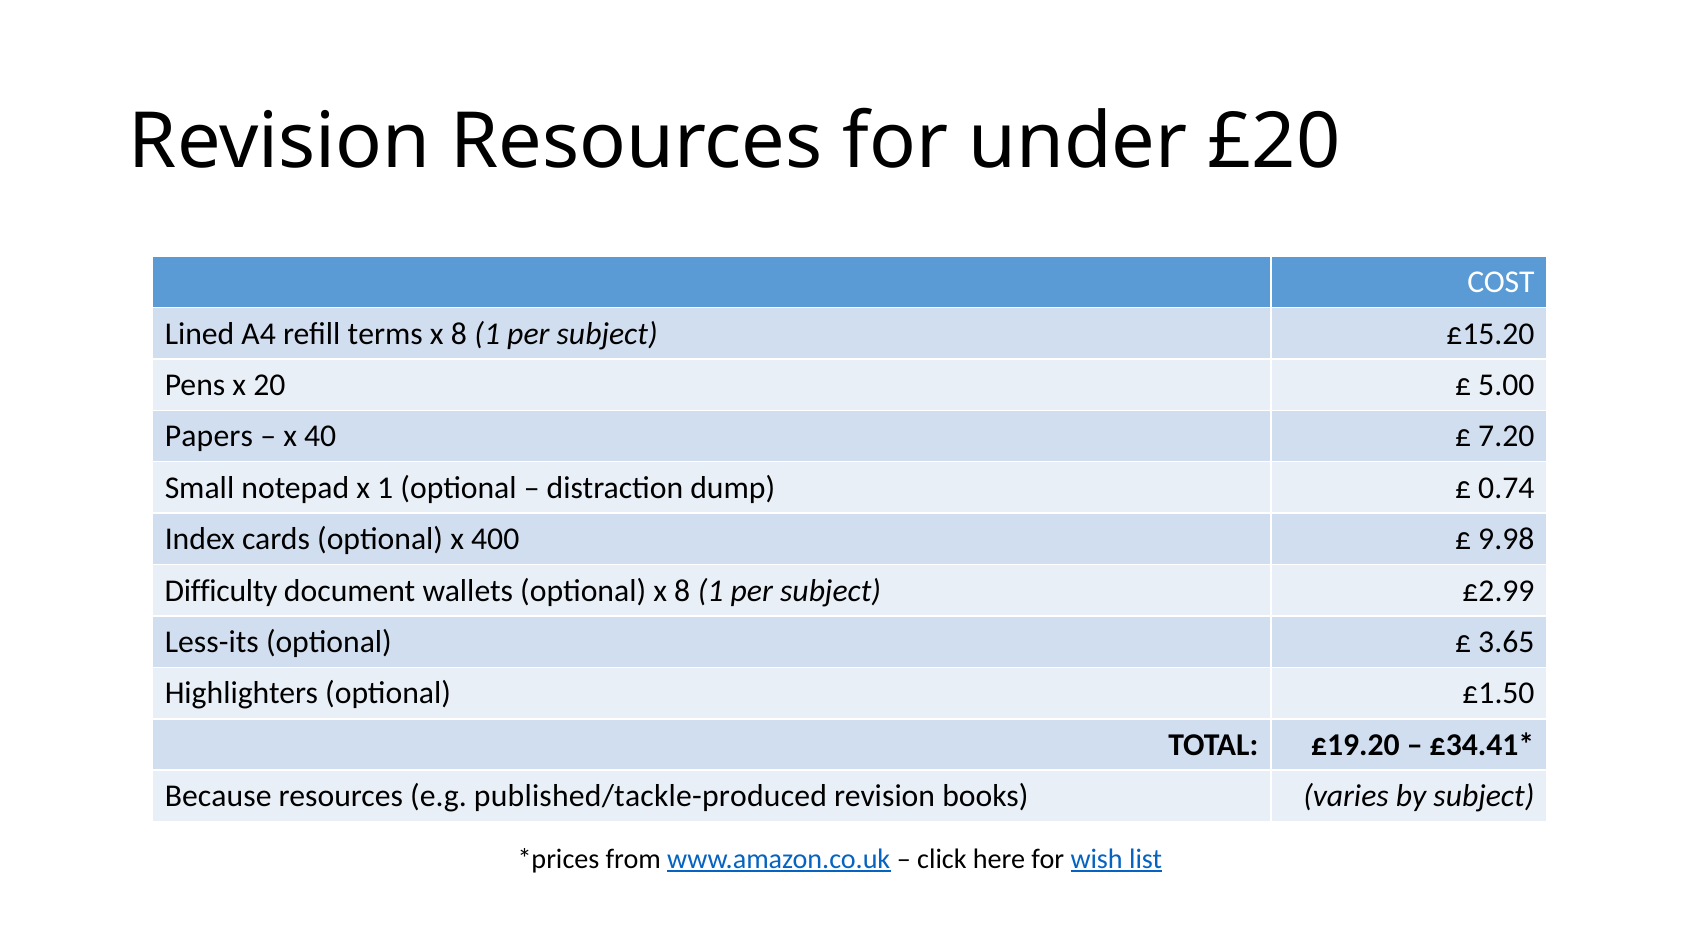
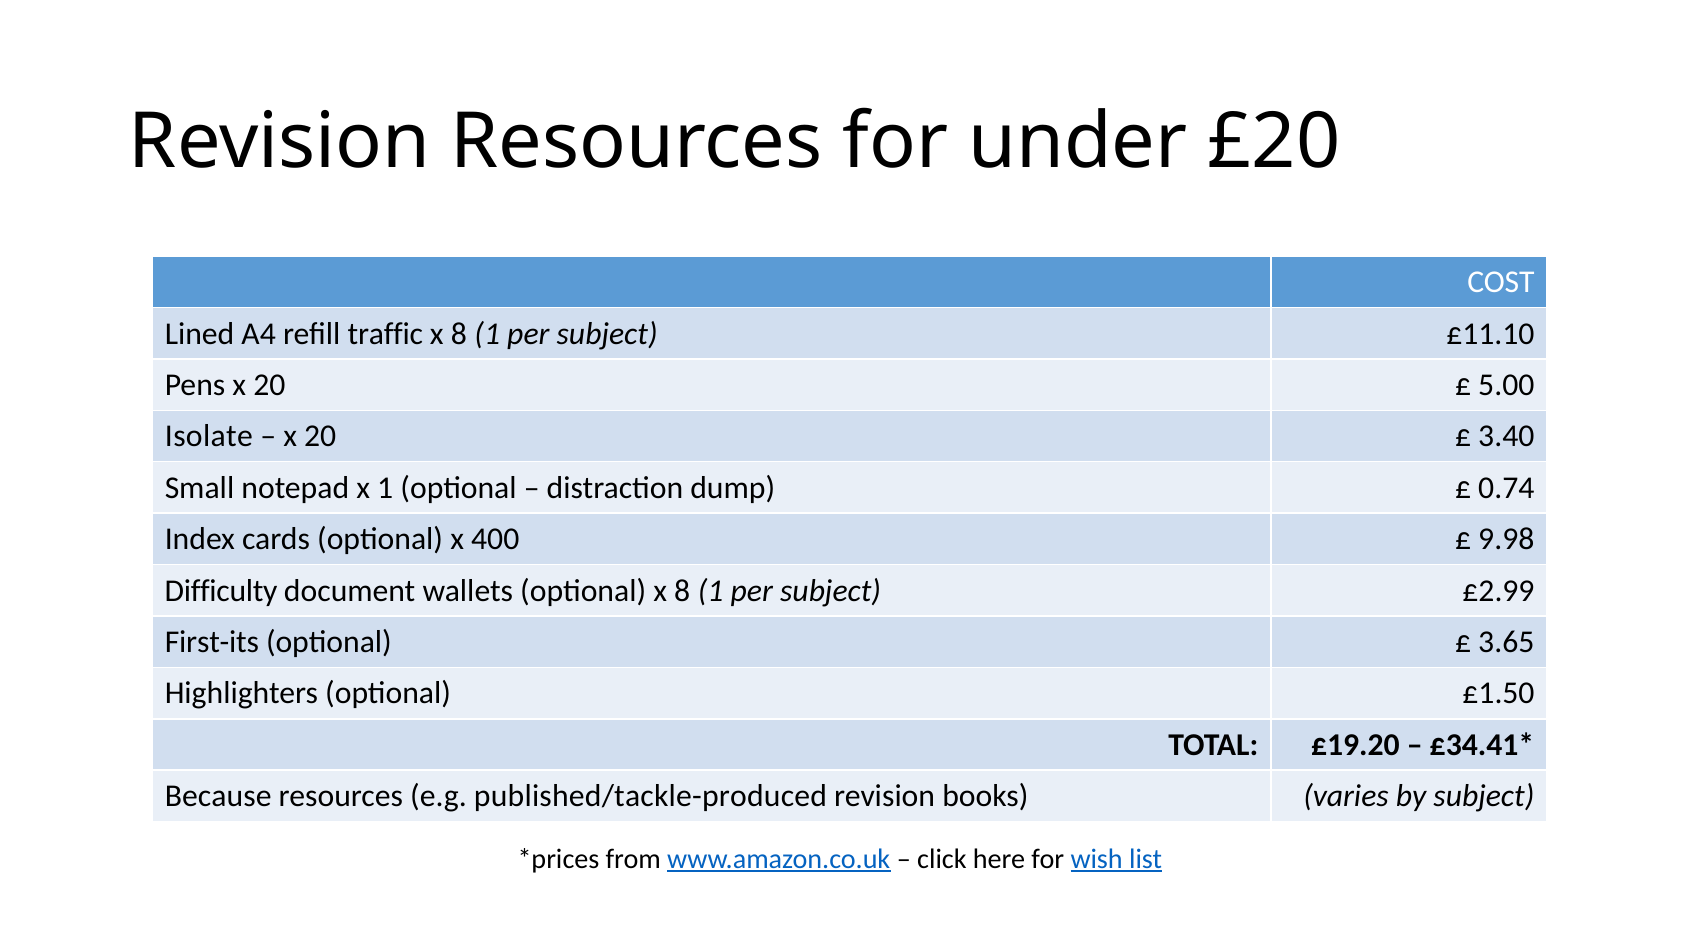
terms: terms -> traffic (385, 334)
£15.20: £15.20 -> £11.10 (1490, 334)
Papers: Papers -> Isolate (209, 436)
40: 40 -> 20 (320, 436)
7.20: 7.20 -> 3.40 (1506, 436)
Less-its: Less-its -> First-its (212, 642)
